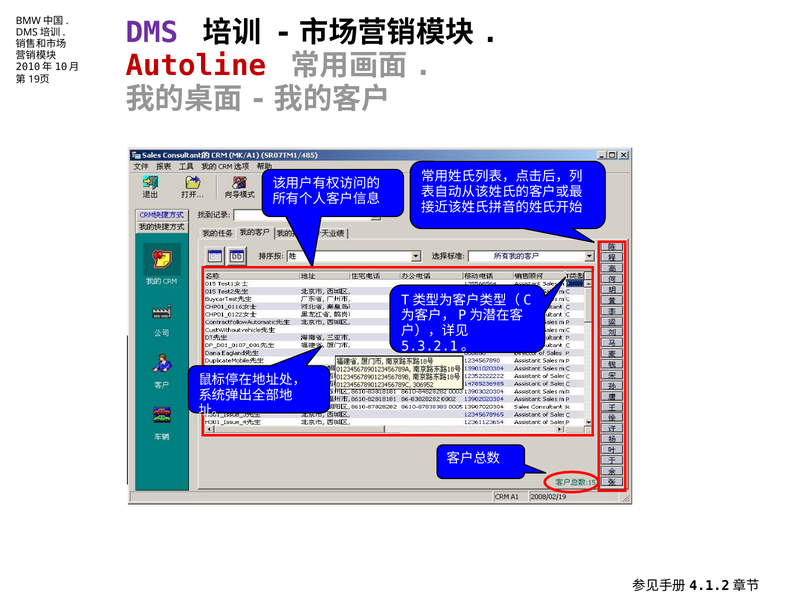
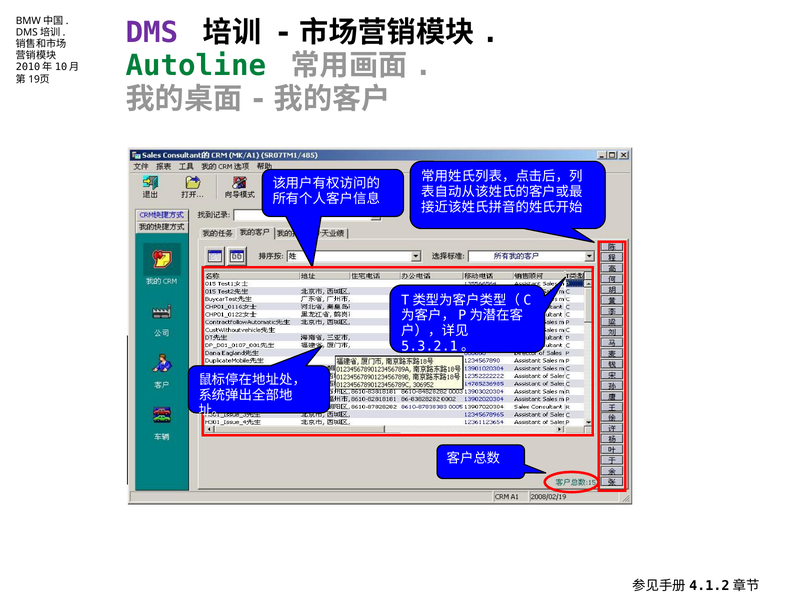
Autoline colour: red -> green (196, 66)
